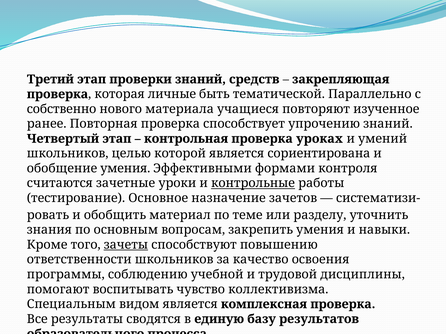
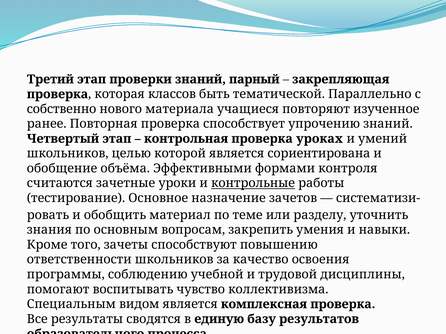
средств: средств -> парный (254, 79)
личные: личные -> классов (172, 94)
обобщение умения: умения -> объёма (125, 169)
зачеты underline: present -> none (126, 245)
